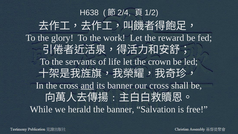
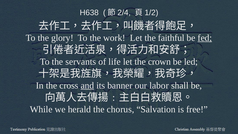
reward: reward -> faithful (171, 38)
fed underline: none -> present (205, 38)
our cross: cross -> labor (159, 85)
the banner: banner -> chorus (120, 109)
